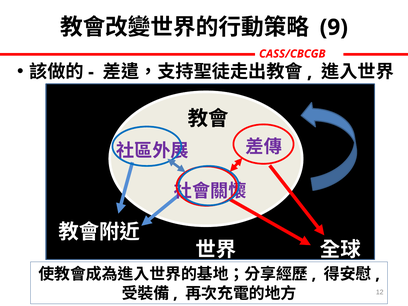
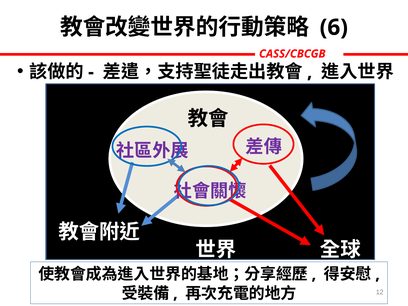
9: 9 -> 6 (334, 27)
